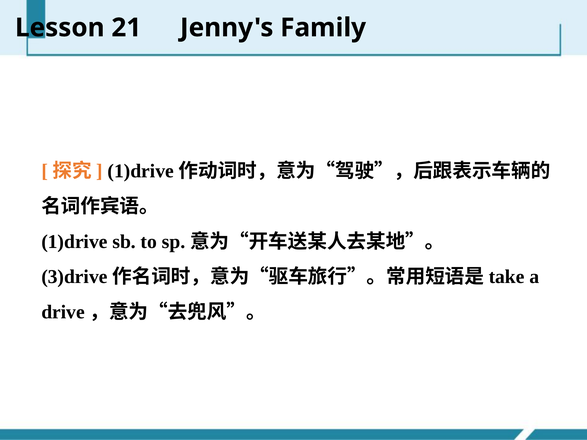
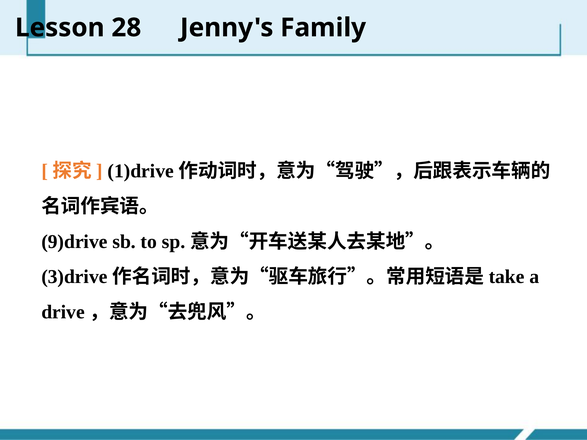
21: 21 -> 28 (126, 28)
1)drive: 1)drive -> 9)drive (74, 242)
